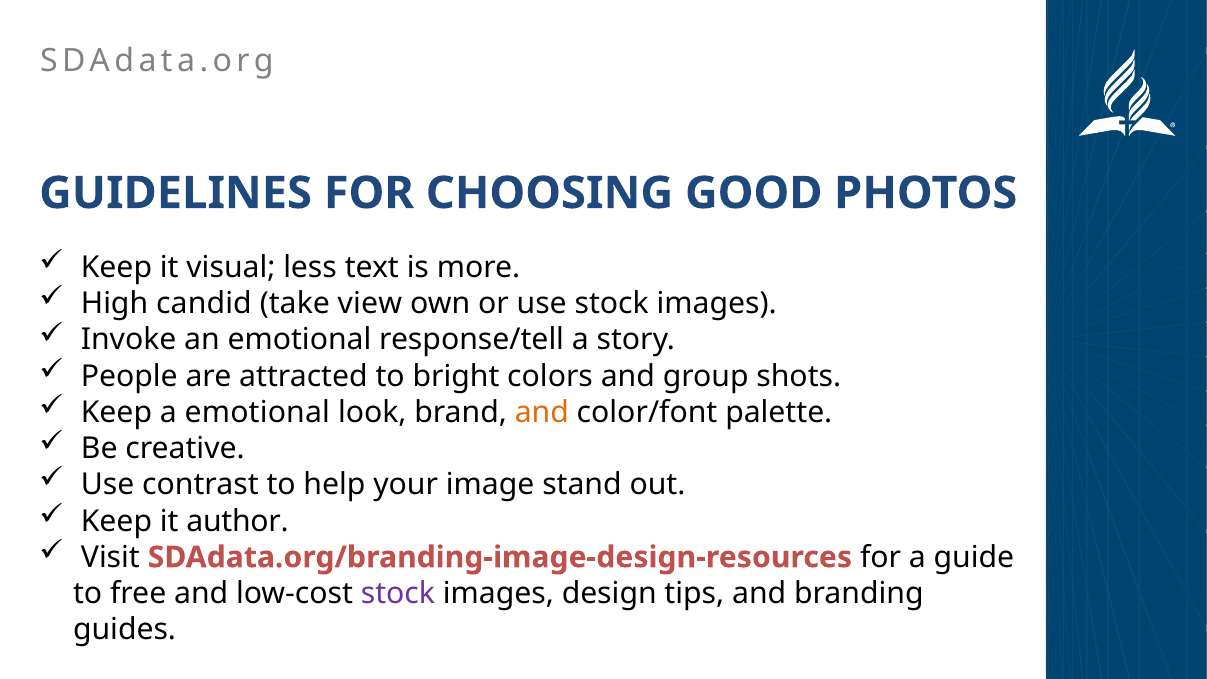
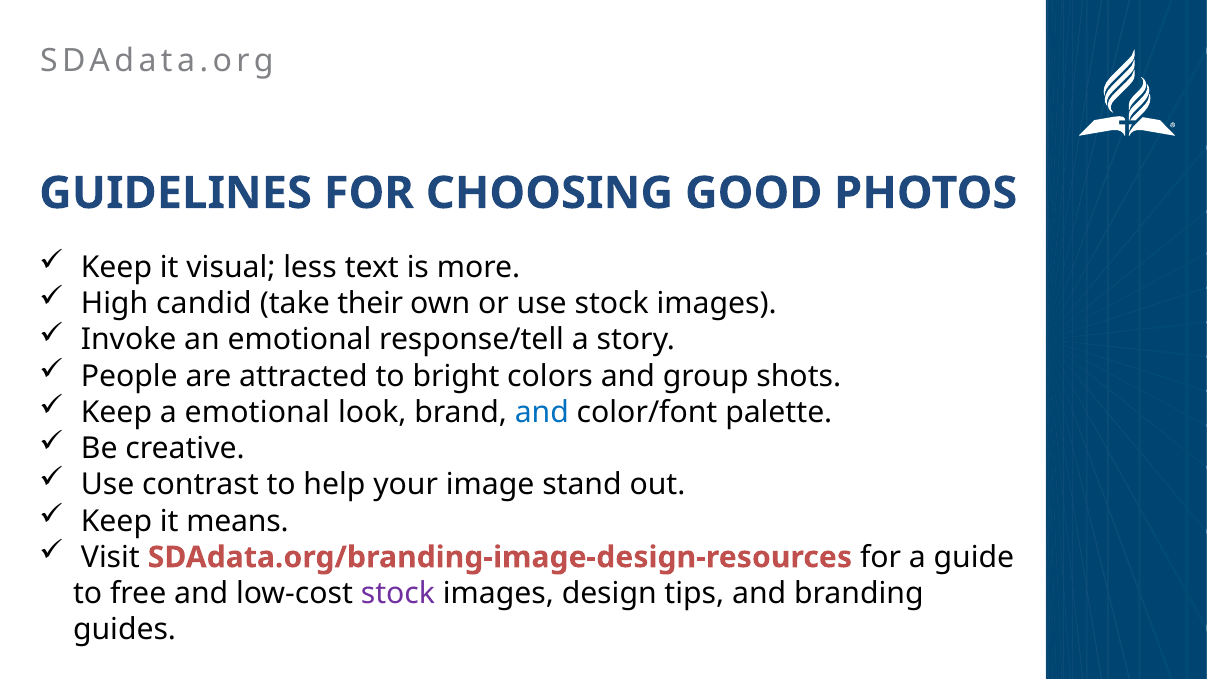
view: view -> their (370, 304)
and colour: orange -> blue (542, 412)
author: author -> means (238, 521)
